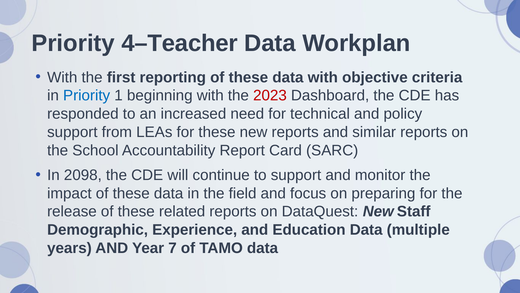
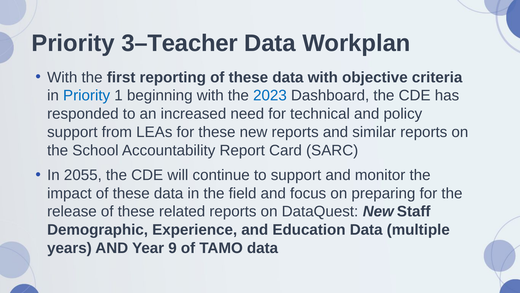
4–Teacher: 4–Teacher -> 3–Teacher (180, 43)
2023 colour: red -> blue (270, 95)
2098: 2098 -> 2055 (83, 175)
7: 7 -> 9 (172, 248)
